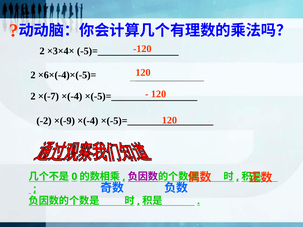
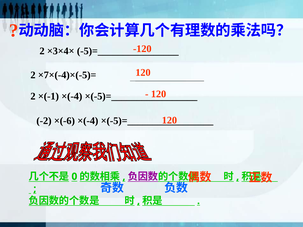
×6×(-4)×(-5)=: ×6×(-4)×(-5)= -> ×7×(-4)×(-5)= (67, 75)
×(-7: ×(-7 -> ×(-1 (48, 96)
×(-9: ×(-9 -> ×(-6 (64, 121)
